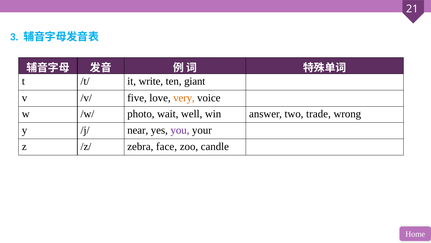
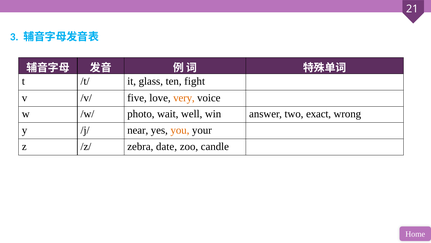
write: write -> glass (151, 81)
giant: giant -> fight (195, 81)
trade: trade -> exact (319, 114)
you colour: purple -> orange (180, 130)
face: face -> date (167, 146)
